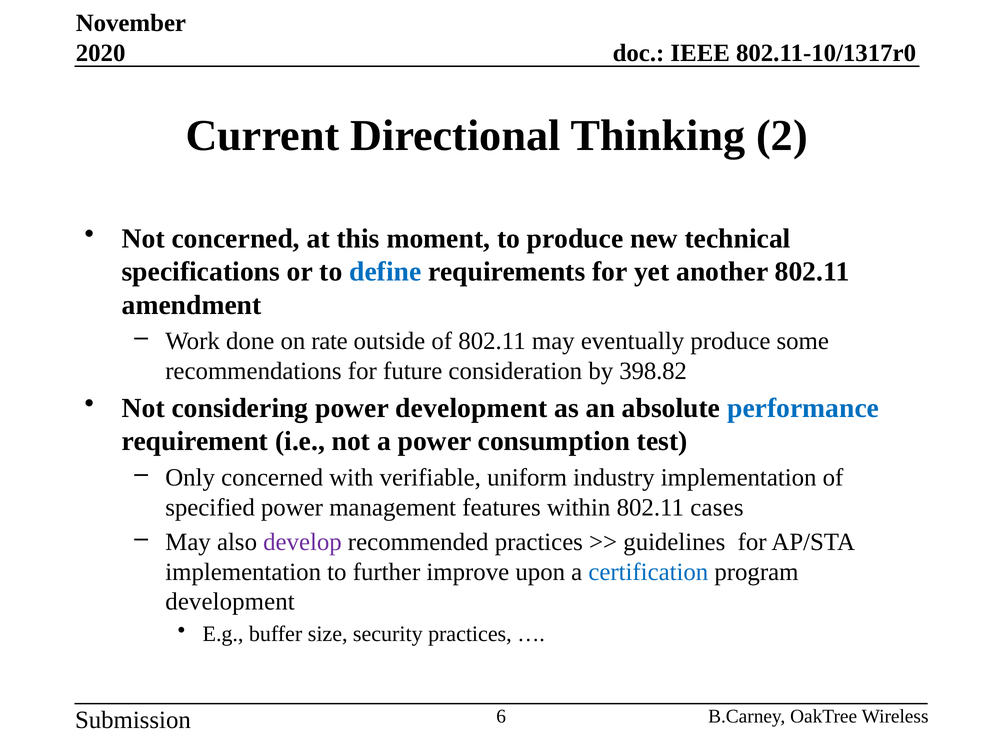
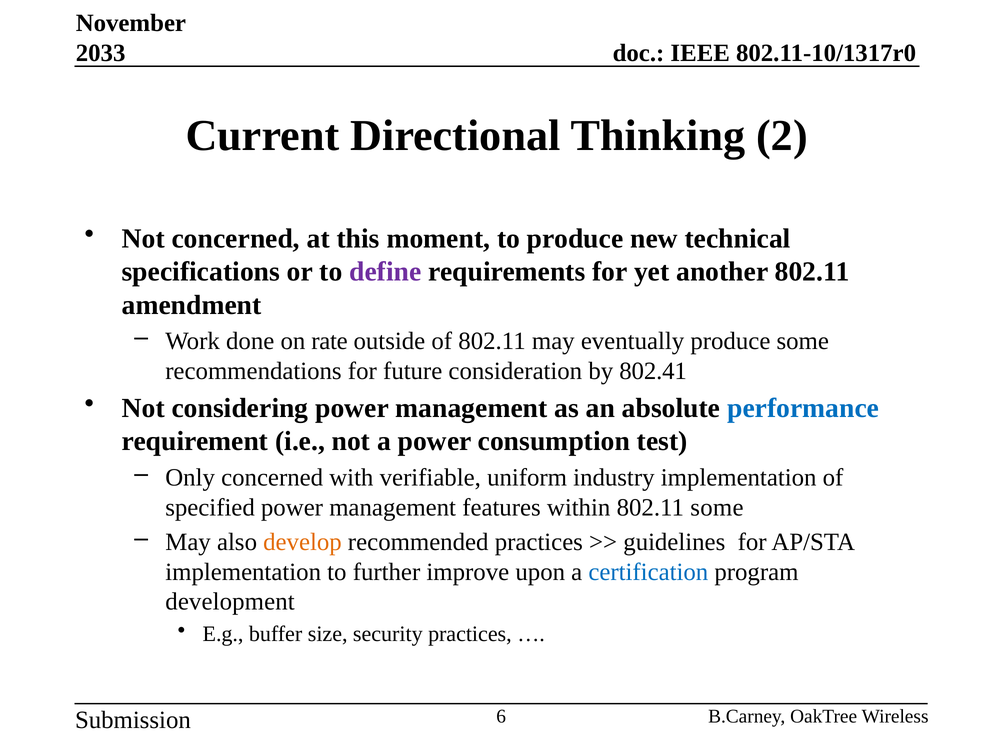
2020: 2020 -> 2033 (101, 53)
define colour: blue -> purple (385, 272)
398.82: 398.82 -> 802.41 (653, 371)
considering power development: development -> management (471, 408)
802.11 cases: cases -> some (717, 508)
develop colour: purple -> orange (302, 542)
